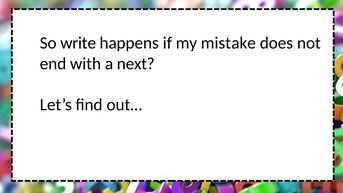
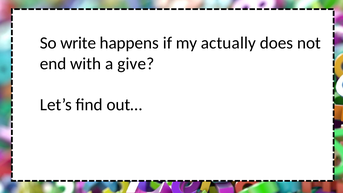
mistake: mistake -> actually (228, 43)
next: next -> give (136, 64)
